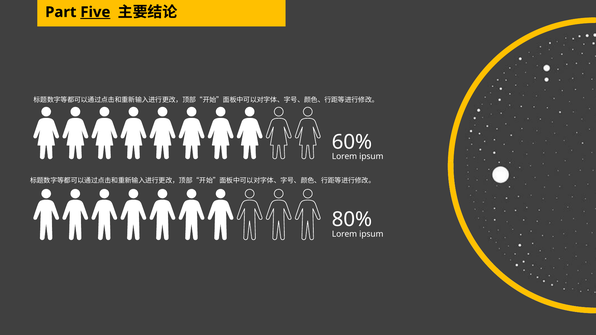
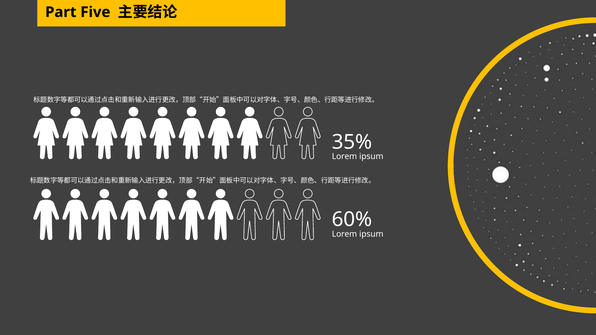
Five underline: present -> none (95, 12)
60%: 60% -> 35% (352, 142)
80%: 80% -> 60% (352, 220)
